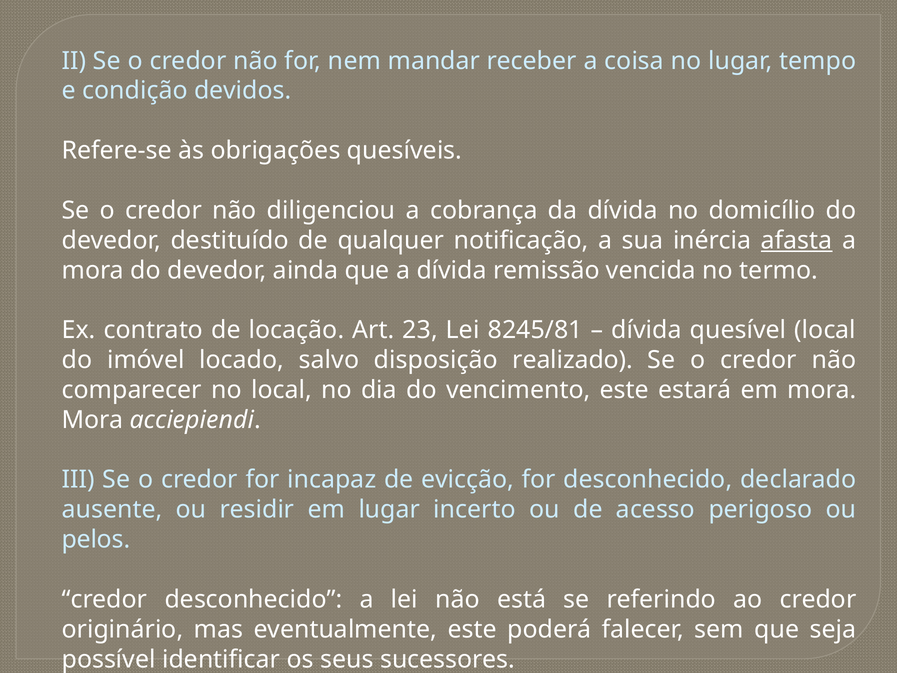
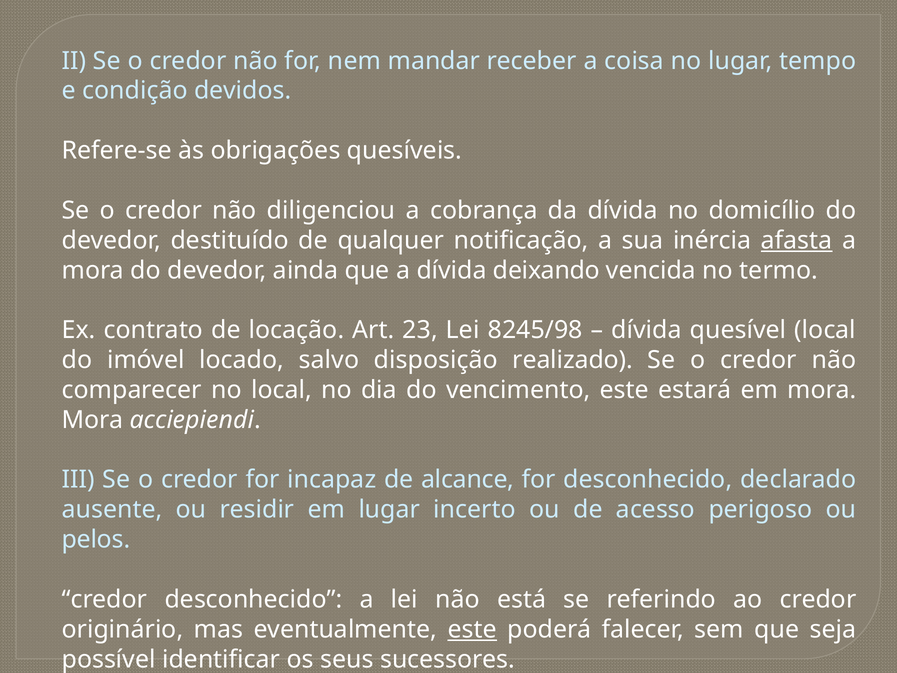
remissão: remissão -> deixando (547, 270)
8245/81: 8245/81 -> 8245/98 (535, 330)
evicção: evicção -> alcance (468, 480)
este underline: none -> present (472, 629)
